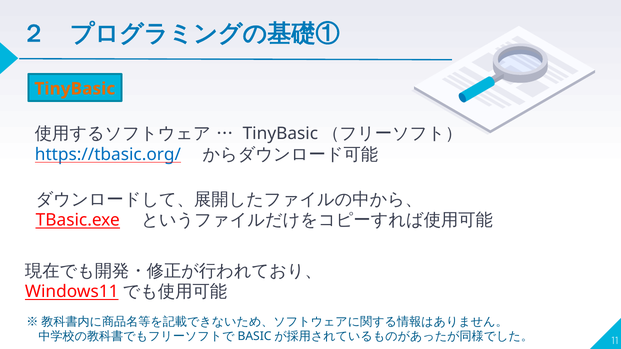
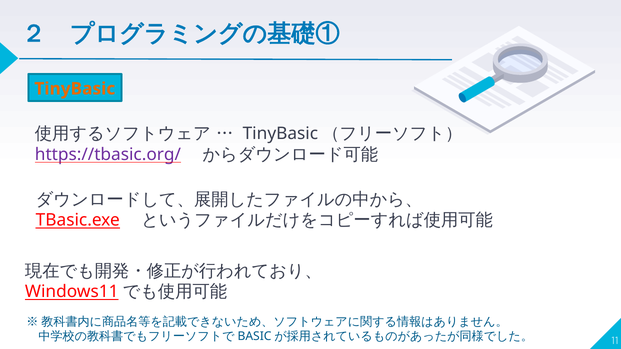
https://tbasic.org/ colour: blue -> purple (108, 154)
